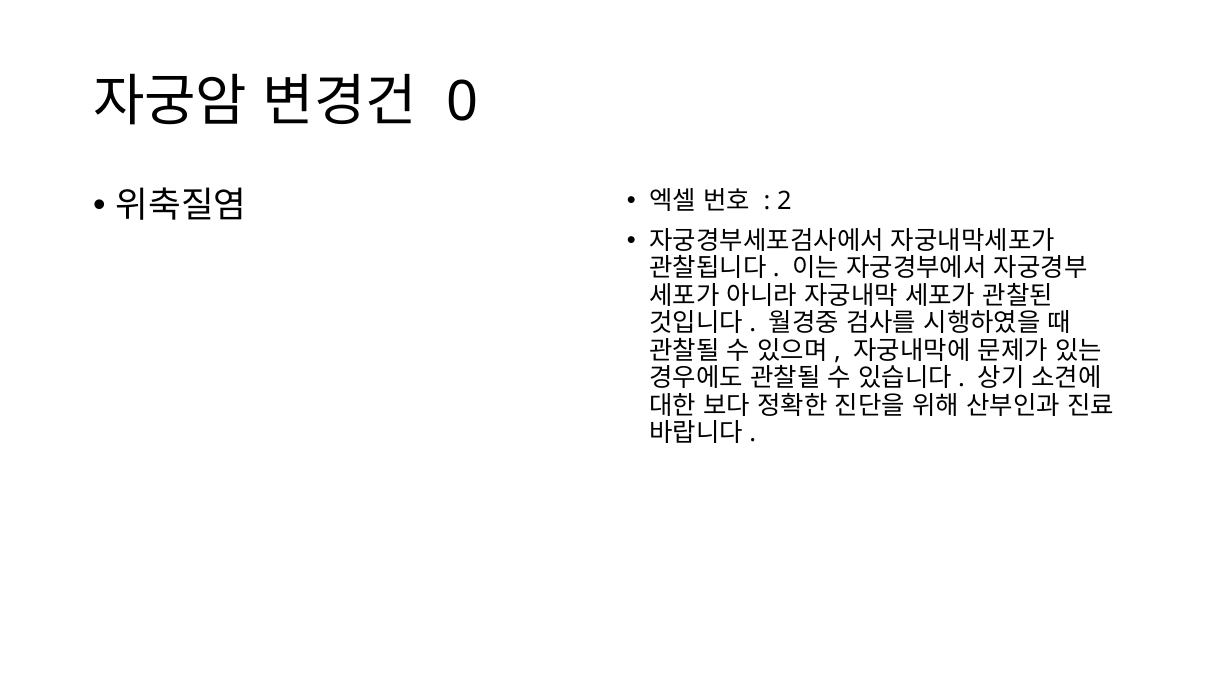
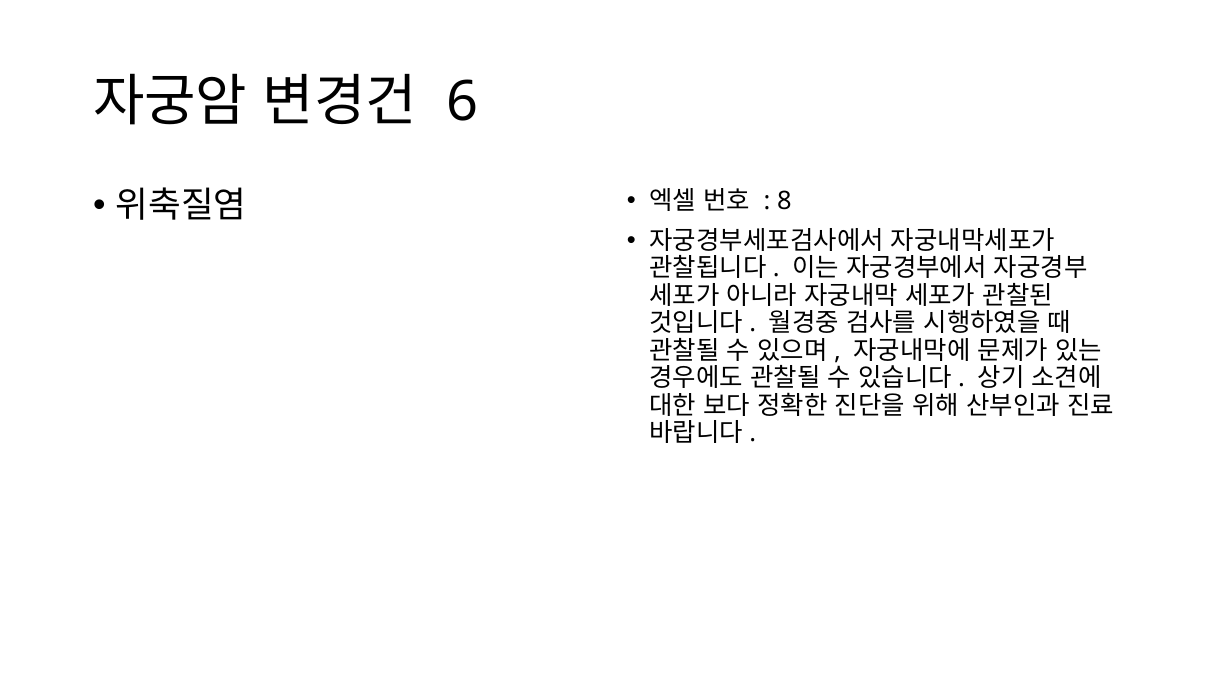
0: 0 -> 6 (463, 102)
2: 2 -> 8 (784, 201)
